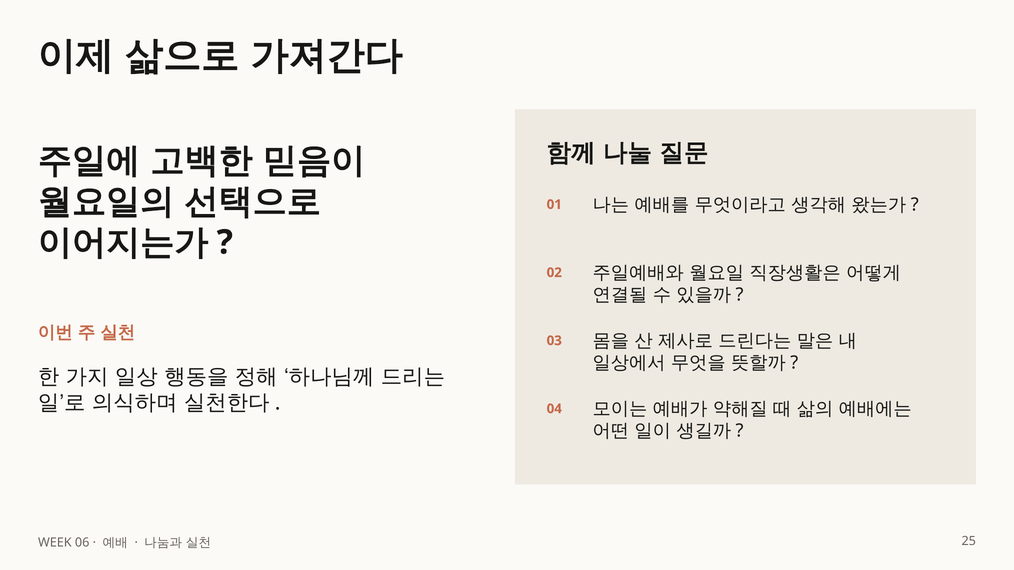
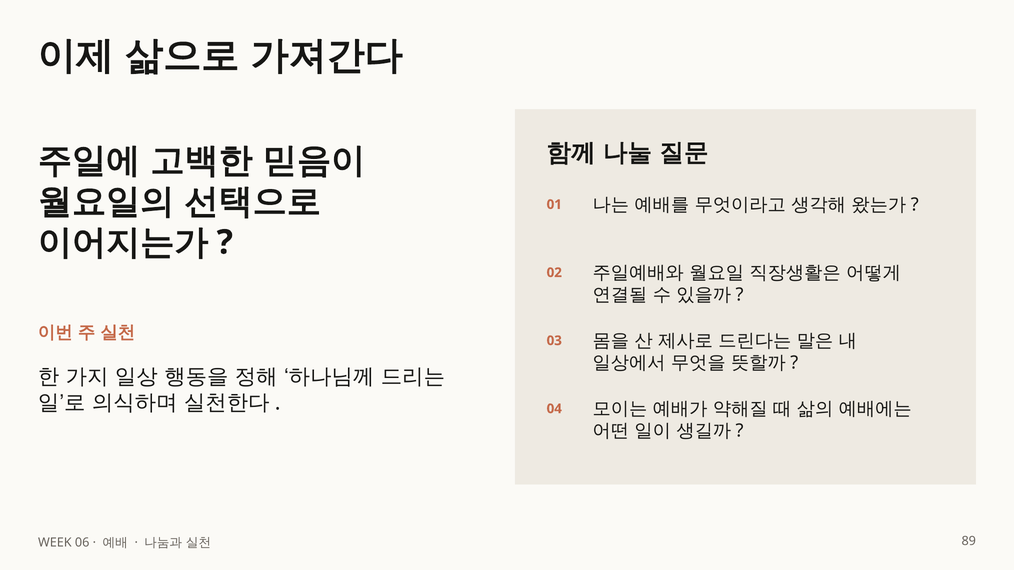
25: 25 -> 89 (969, 541)
